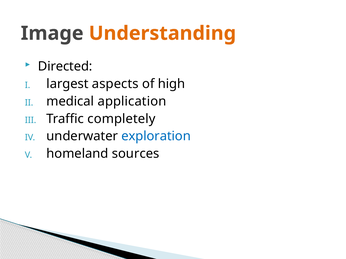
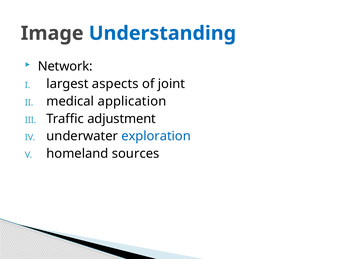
Understanding colour: orange -> blue (162, 33)
Directed: Directed -> Network (65, 66)
high: high -> joint (171, 84)
completely: completely -> adjustment (122, 119)
